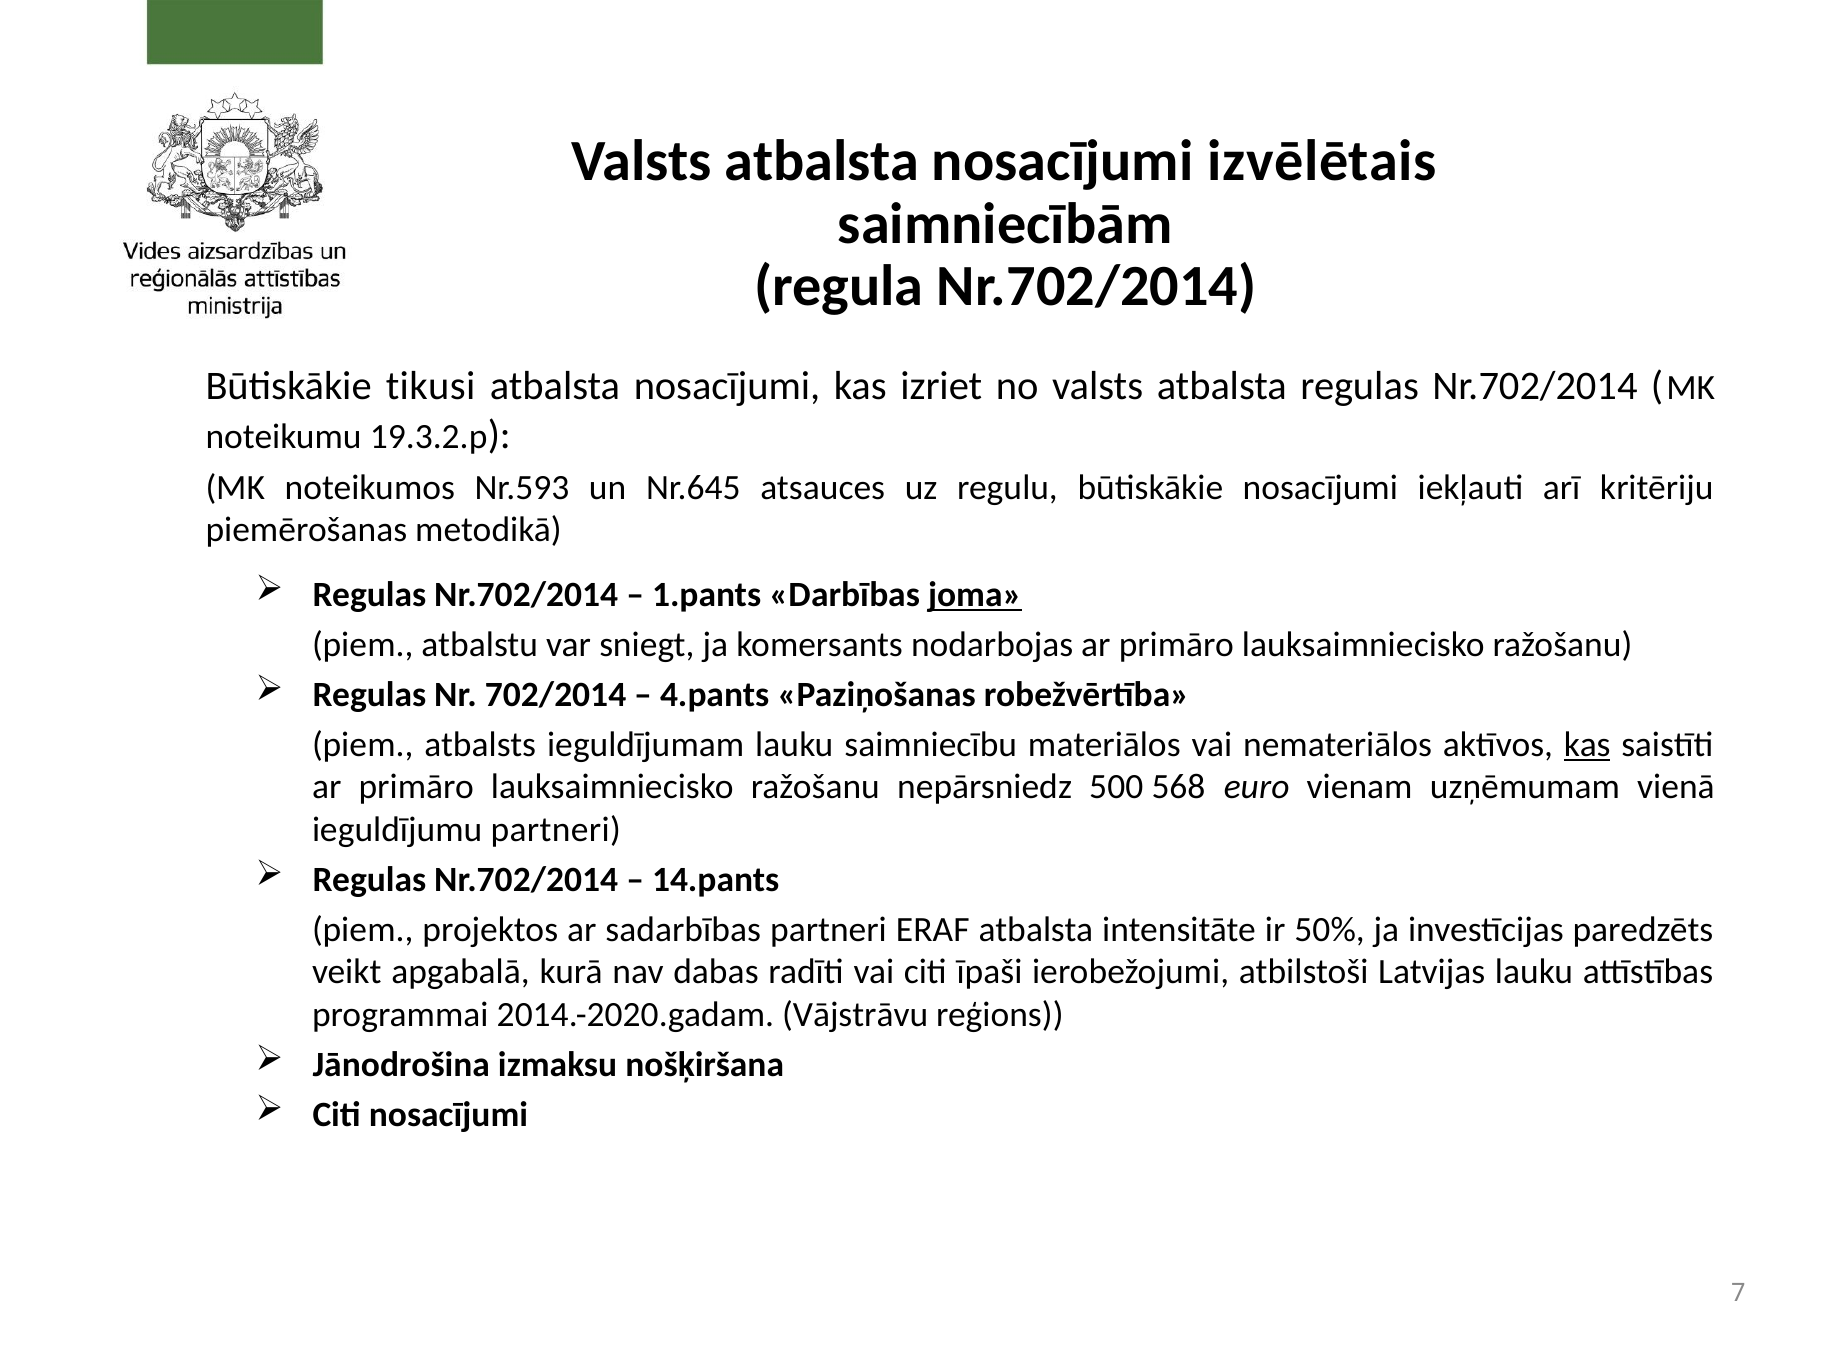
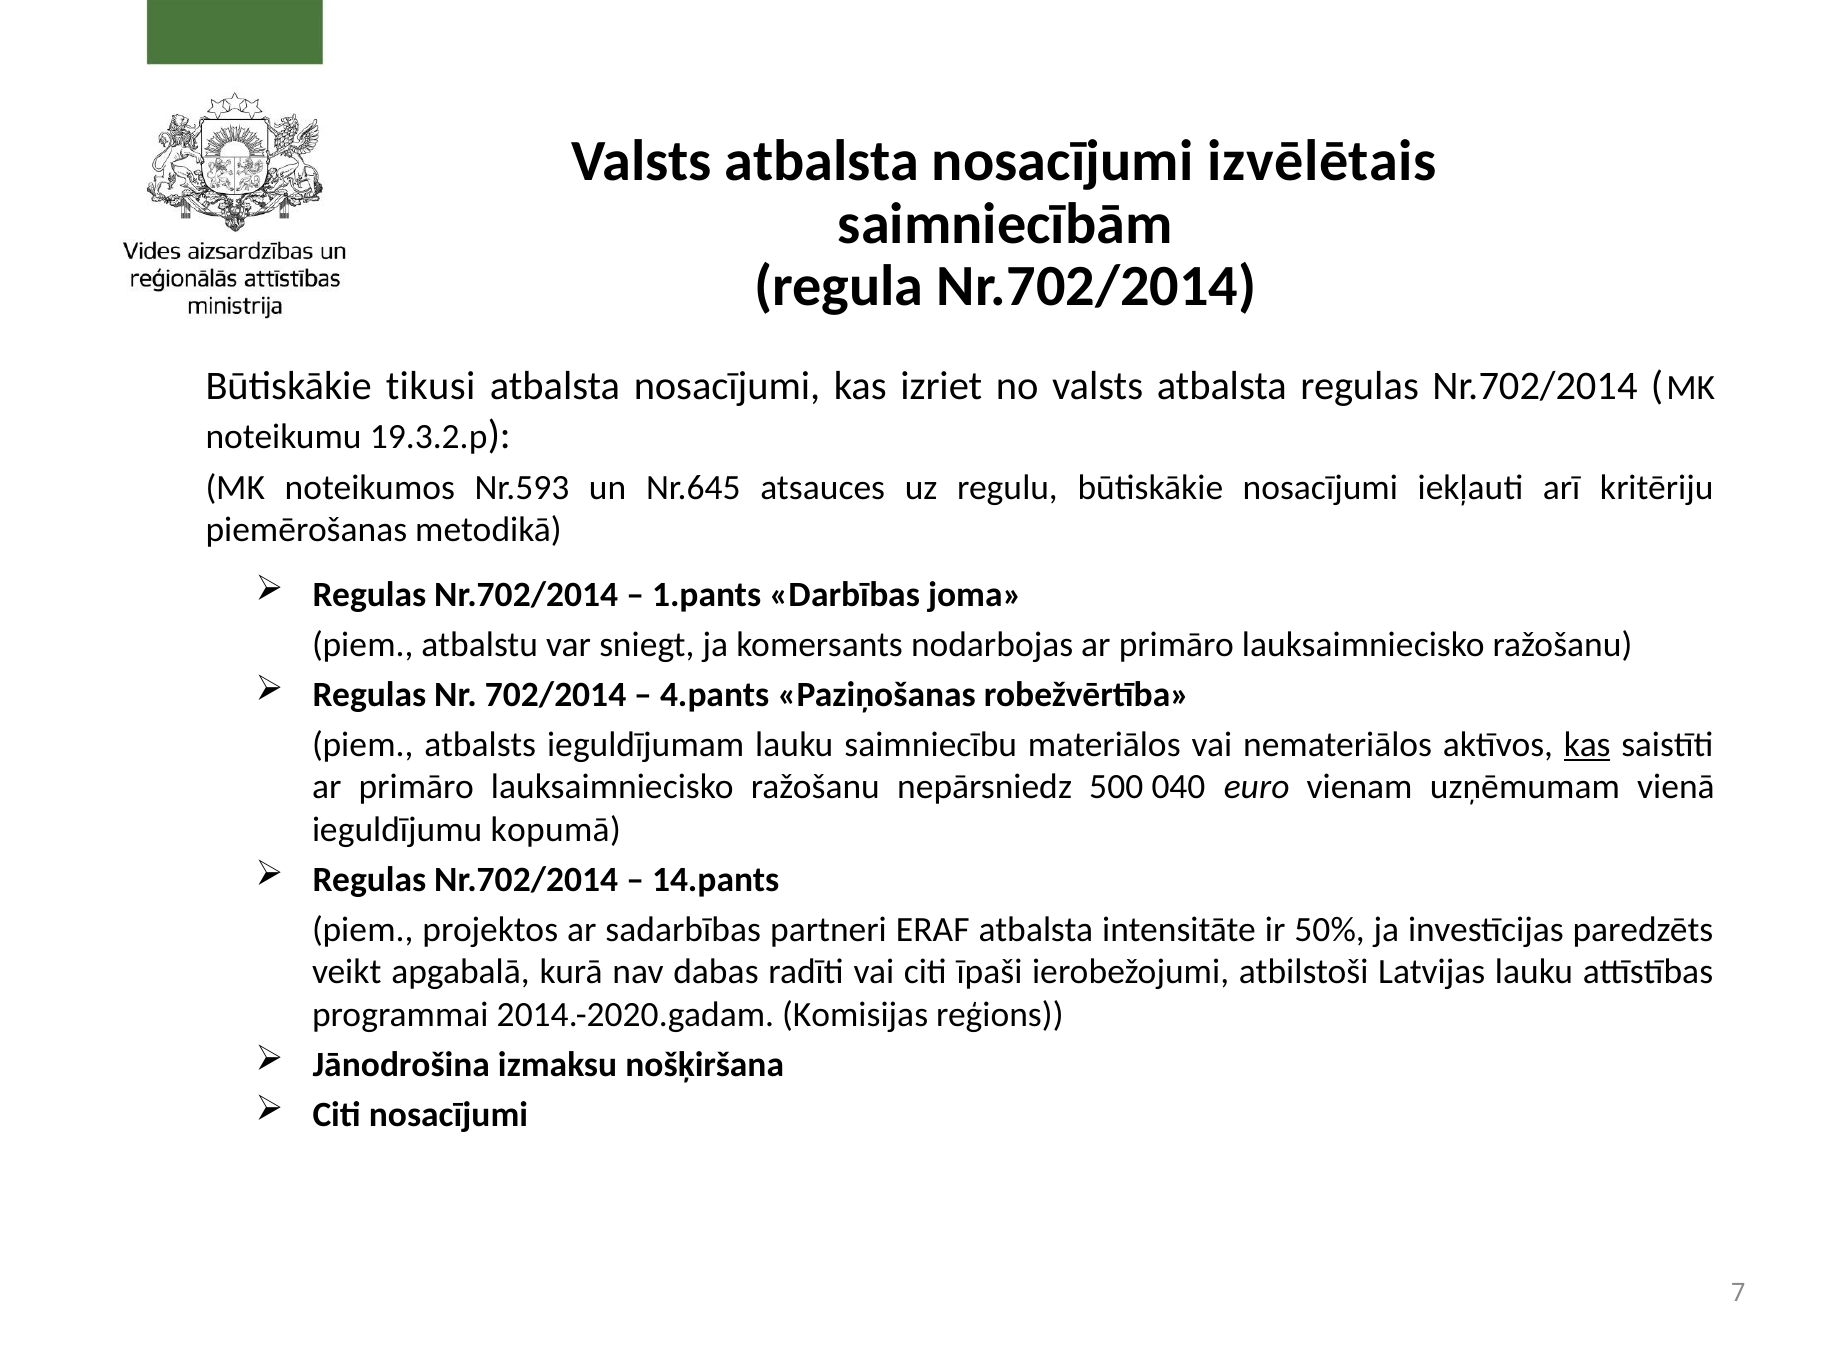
joma underline: present -> none (975, 595)
568: 568 -> 040 (1178, 787)
ieguldījumu partneri: partneri -> kopumā (556, 830)
Vājstrāvu: Vājstrāvu -> Komisijas (855, 1015)
